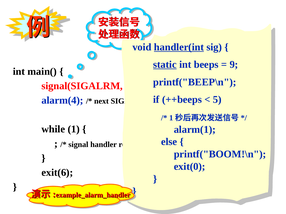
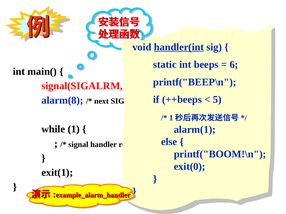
static underline: present -> none (165, 65)
9: 9 -> 6 (234, 65)
alarm(4: alarm(4 -> alarm(8 (62, 101)
exit(6: exit(6 -> exit(1 (57, 173)
